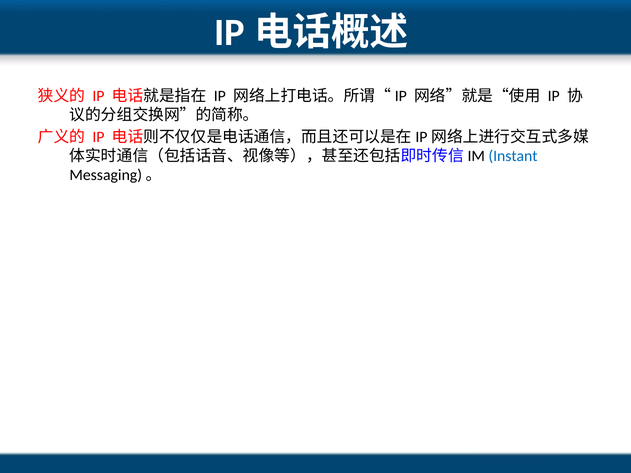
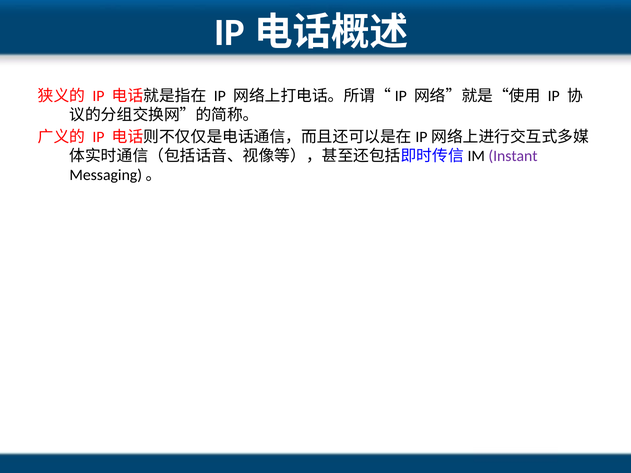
Instant colour: blue -> purple (513, 156)
